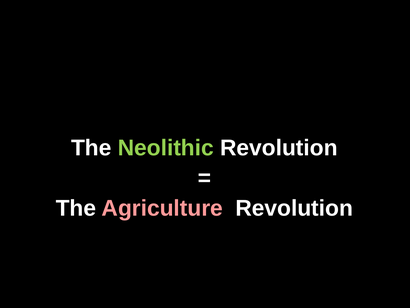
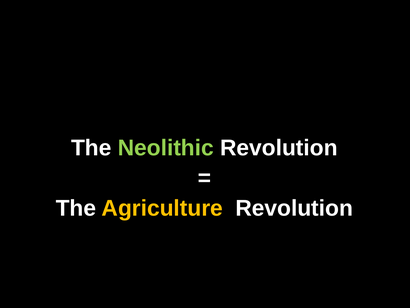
Agriculture colour: pink -> yellow (162, 208)
